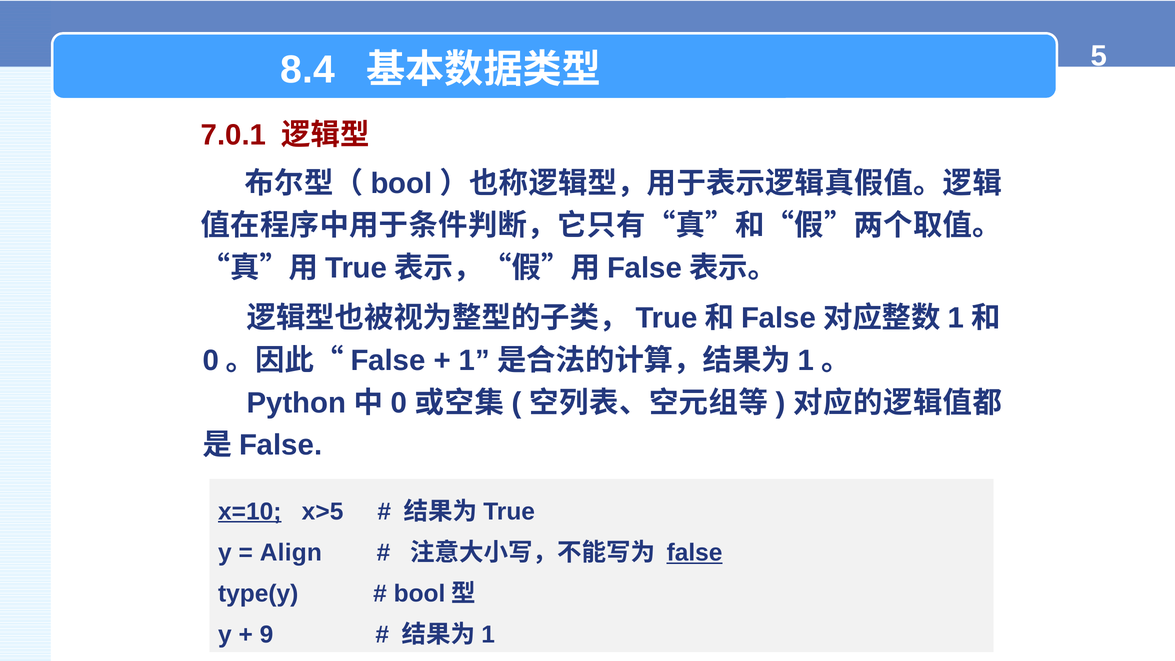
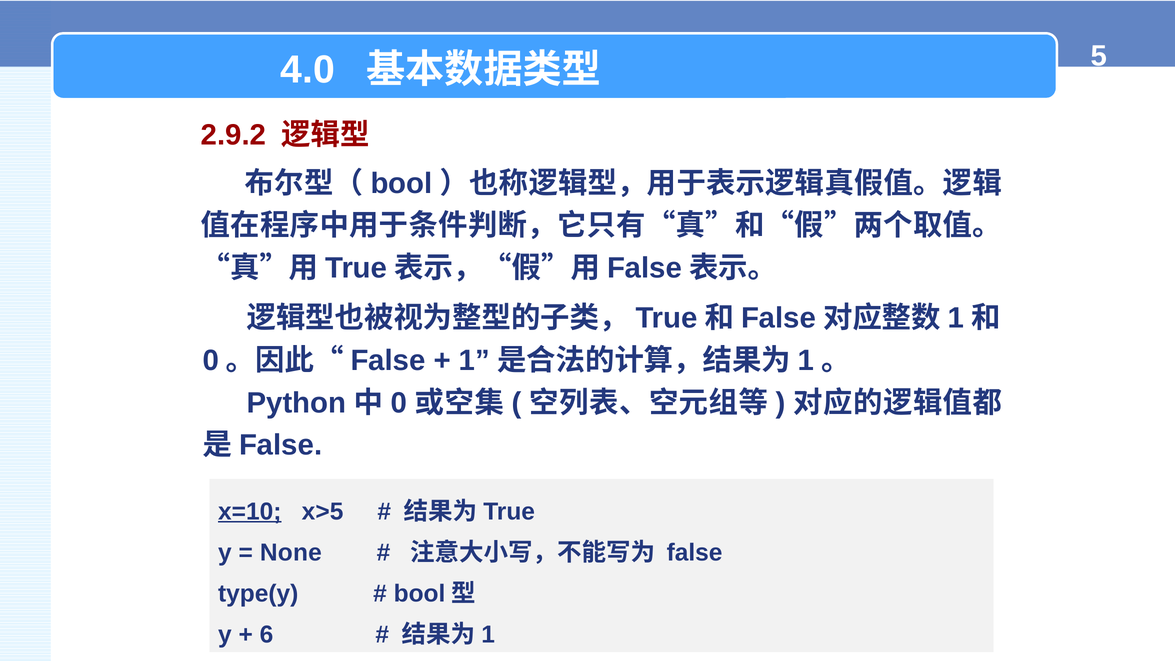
8.4: 8.4 -> 4.0 (308, 70)
7.0.1: 7.0.1 -> 2.9.2 (233, 135)
Align: Align -> None (291, 552)
false underline: present -> none (695, 552)
9: 9 -> 6 (266, 635)
